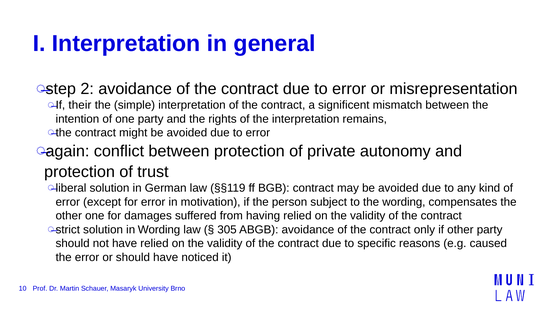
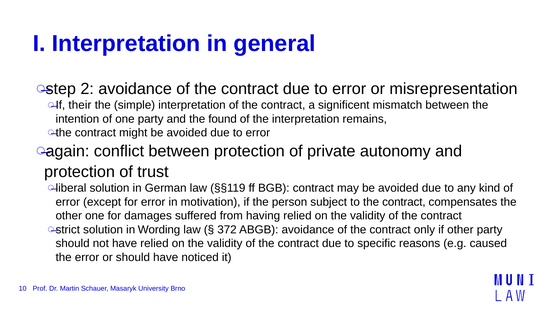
rights: rights -> found (223, 119)
to the wording: wording -> contract (404, 202)
305: 305 -> 372 (227, 230)
